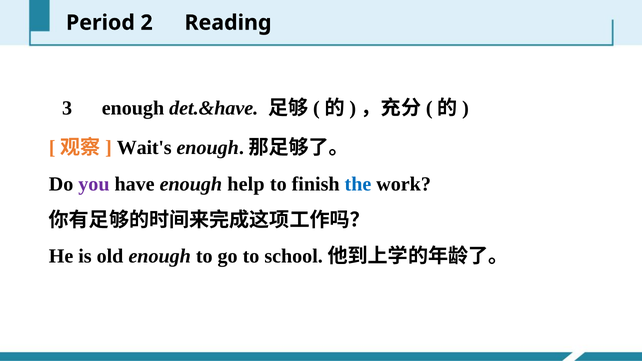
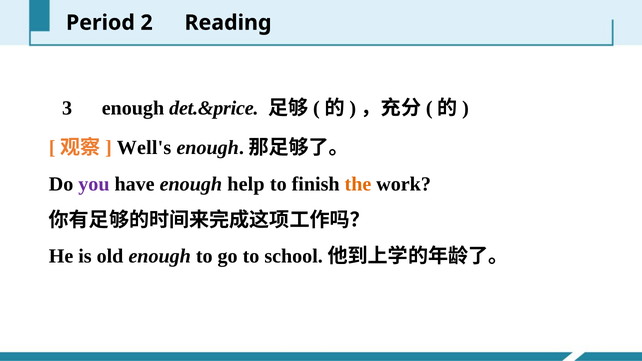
det.&have: det.&have -> det.&price (214, 108)
Wait's: Wait's -> Well's (144, 148)
the colour: blue -> orange (358, 184)
